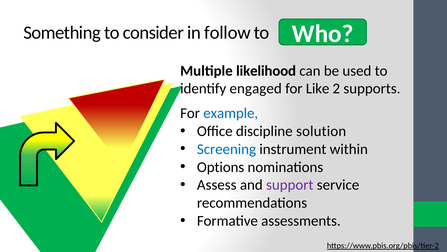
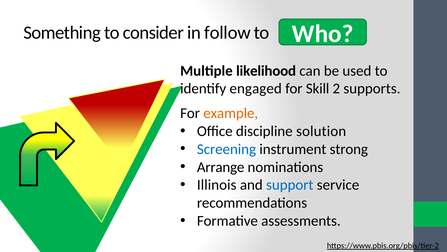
Like: Like -> Skill (318, 88)
example colour: blue -> orange (231, 113)
within: within -> strong (349, 149)
Options: Options -> Arrange (221, 167)
Assess: Assess -> Illinois (217, 185)
support colour: purple -> blue (290, 185)
